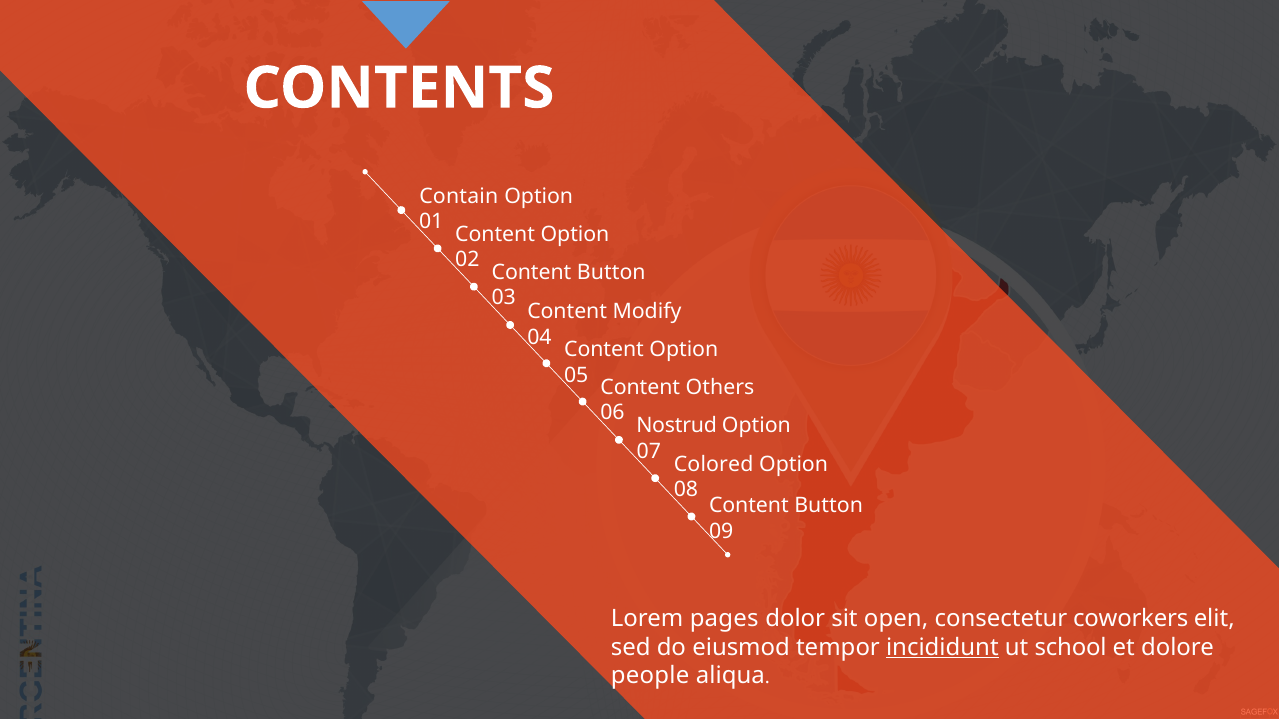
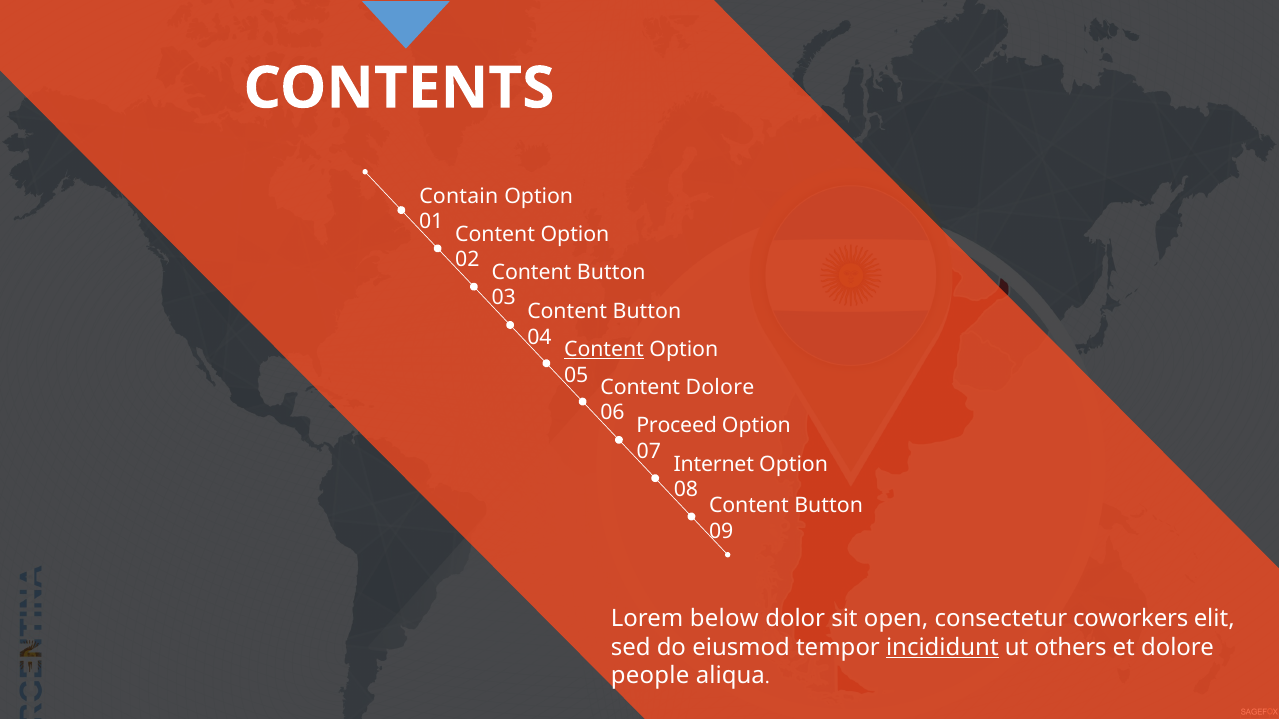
Modify: Modify -> Button (647, 312)
Content underline: none -> present (604, 350)
Content Others: Others -> Dolore (720, 388)
Nostrud: Nostrud -> Proceed (677, 426)
Colored: Colored -> Internet (714, 465)
pages: pages -> below (724, 619)
school: school -> others (1071, 648)
